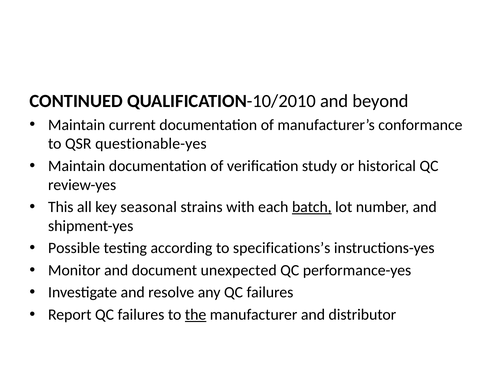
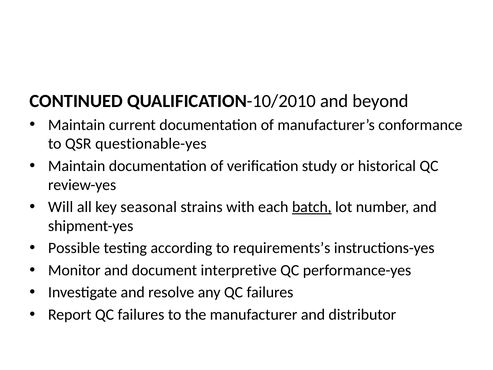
This: This -> Will (61, 207)
specifications’s: specifications’s -> requirements’s (282, 248)
unexpected: unexpected -> interpretive (239, 270)
the underline: present -> none (196, 314)
